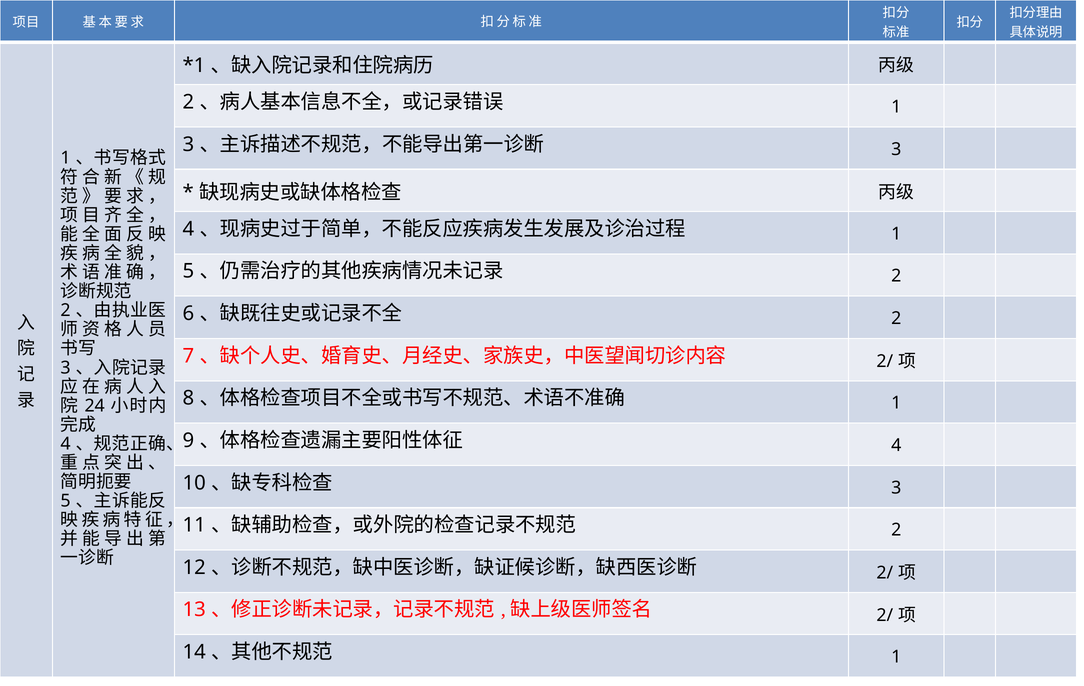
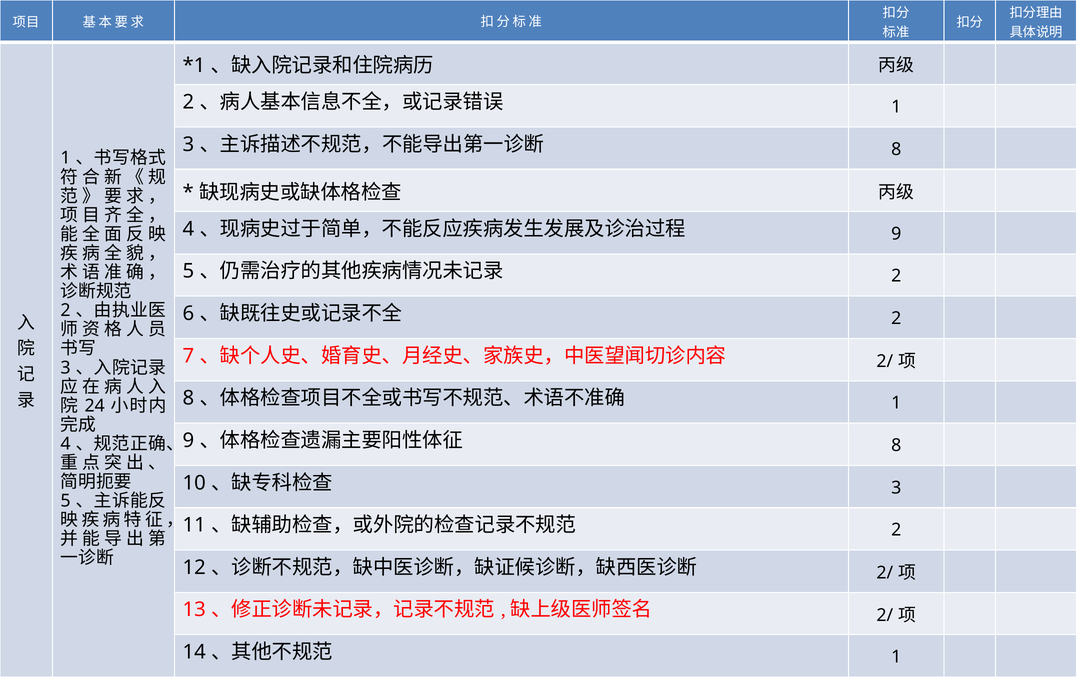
3: 3 -> 8 (896, 149)
1: 1 -> 9 (896, 234)
4: 4 -> 8 (896, 445)
